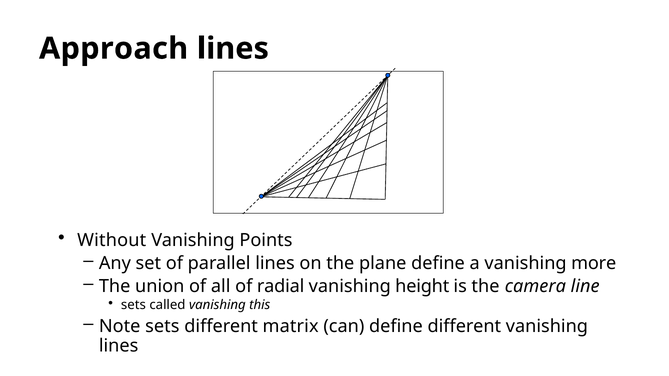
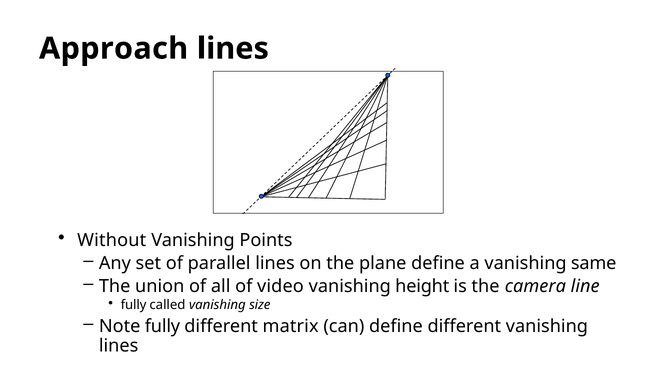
more: more -> same (594, 264)
radial: radial -> video (280, 287)
sets: sets -> fully (134, 305)
this: this -> size (260, 305)
Note sets: sets -> fully (162, 326)
